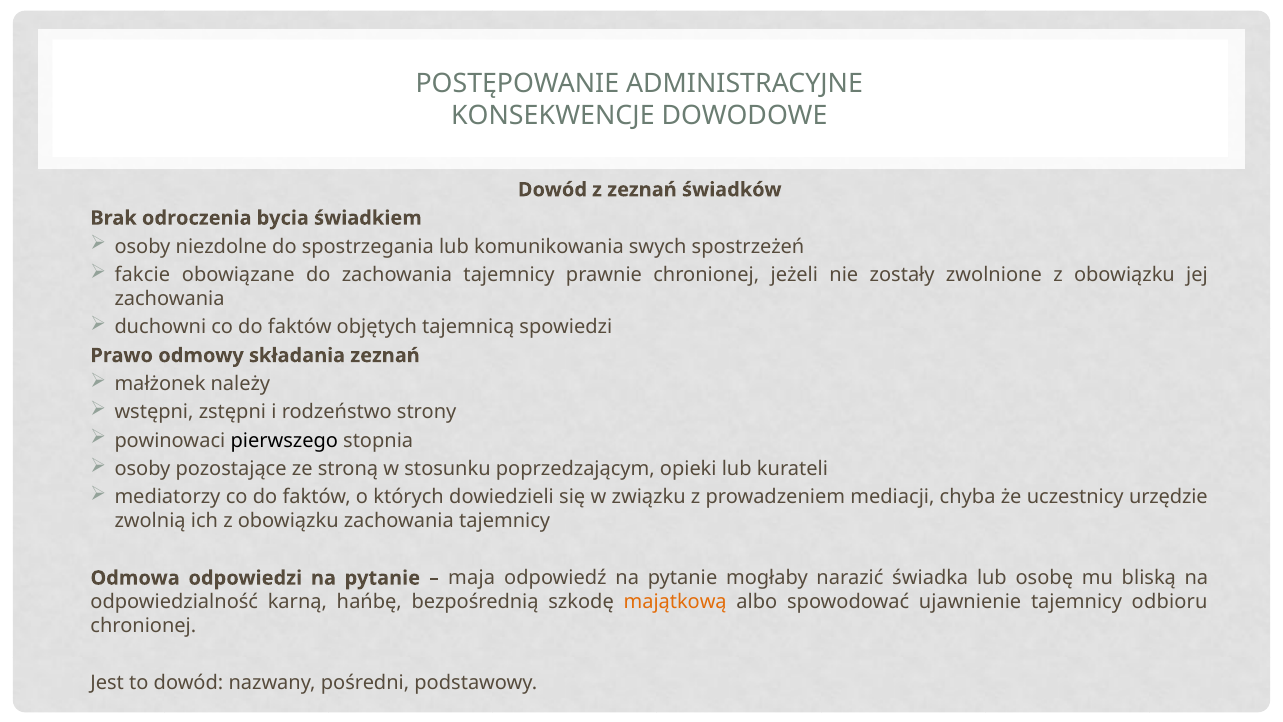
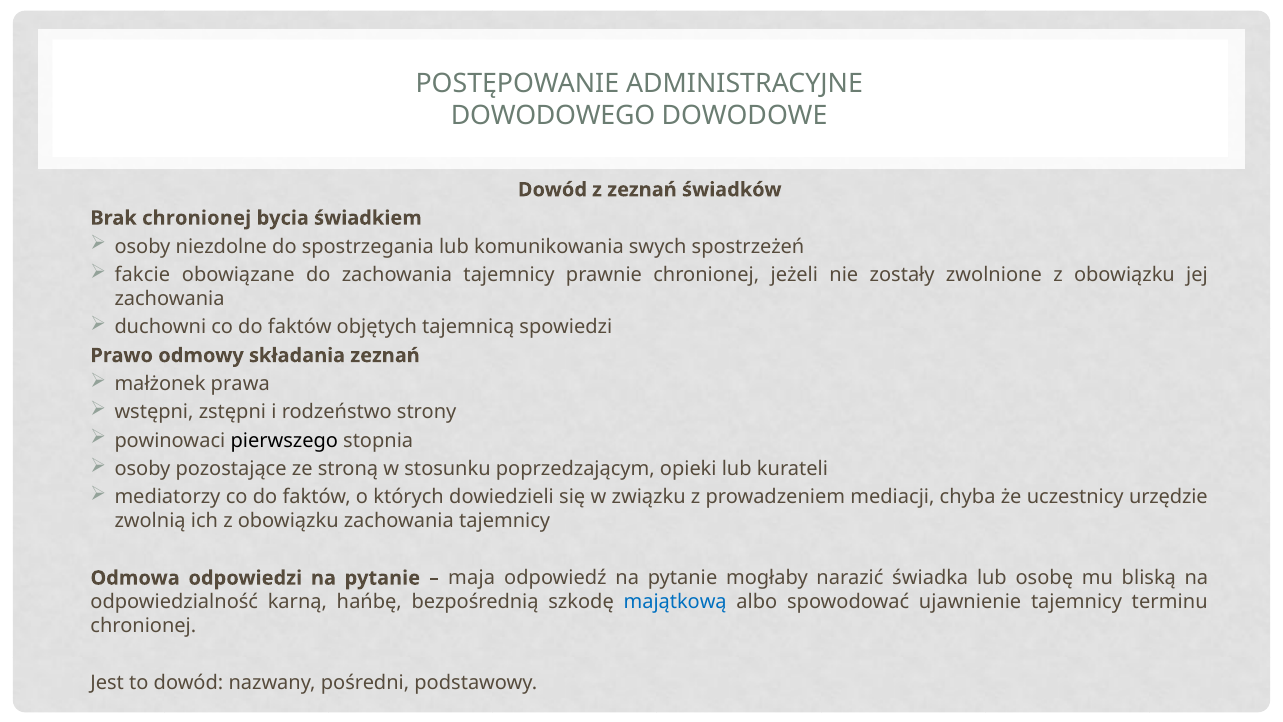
KONSEKWENCJE: KONSEKWENCJE -> DOWODOWEGO (553, 116)
Brak odroczenia: odroczenia -> chronionej (197, 218)
należy: należy -> prawa (240, 384)
majątkową colour: orange -> blue (675, 602)
odbioru: odbioru -> terminu (1170, 602)
